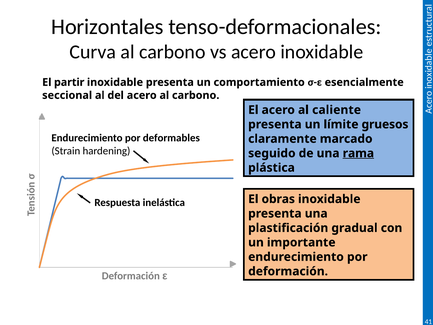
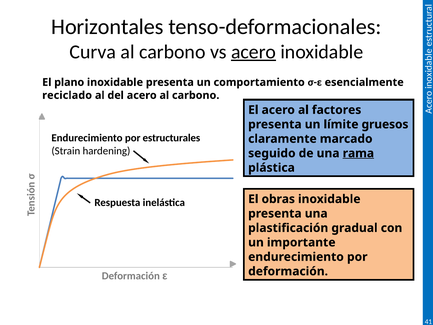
acero underline: none -> present (254, 52)
partir: partir -> plano (69, 82)
seccional: seccional -> reciclado (67, 95)
caliente: caliente -> factores (337, 110)
deformables: deformables -> estructurales (171, 138)
